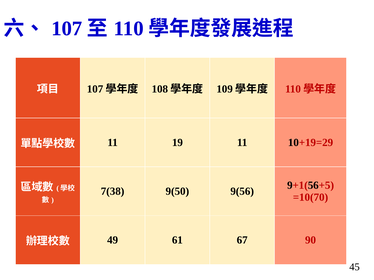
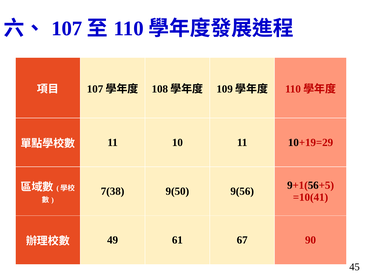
19: 19 -> 10 (177, 143)
=10(70: =10(70 -> =10(41 (311, 198)
